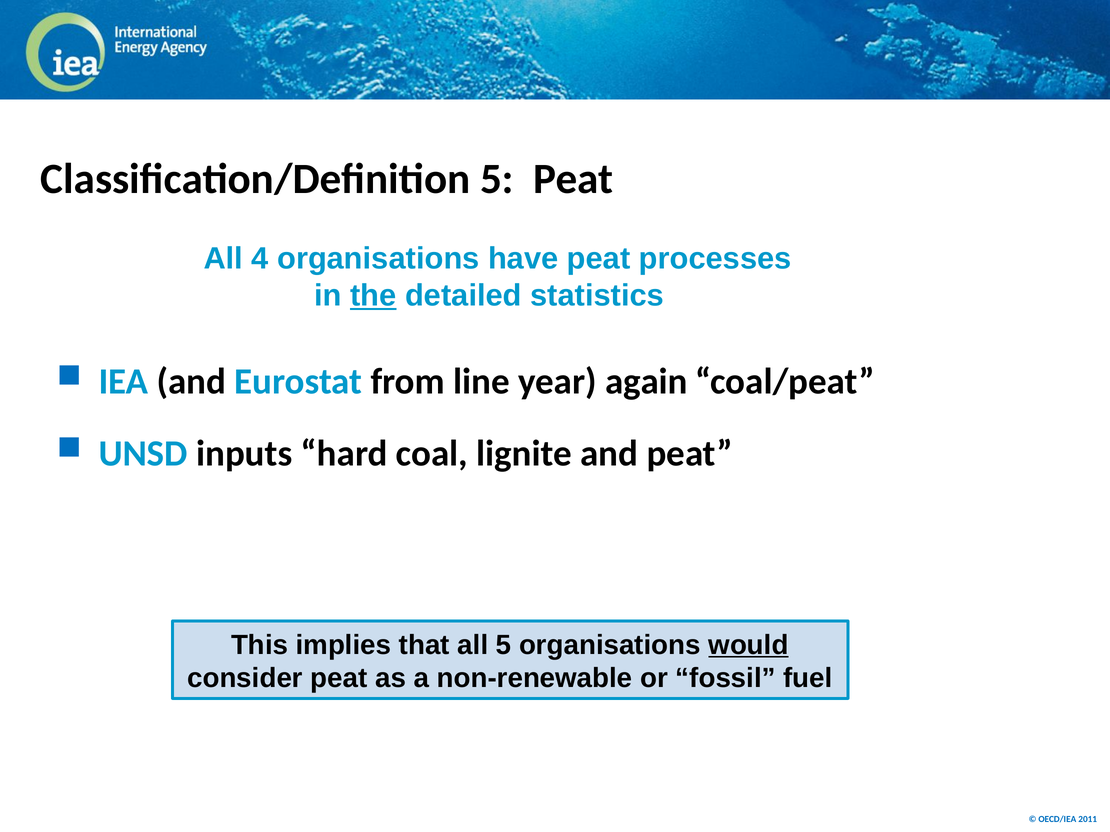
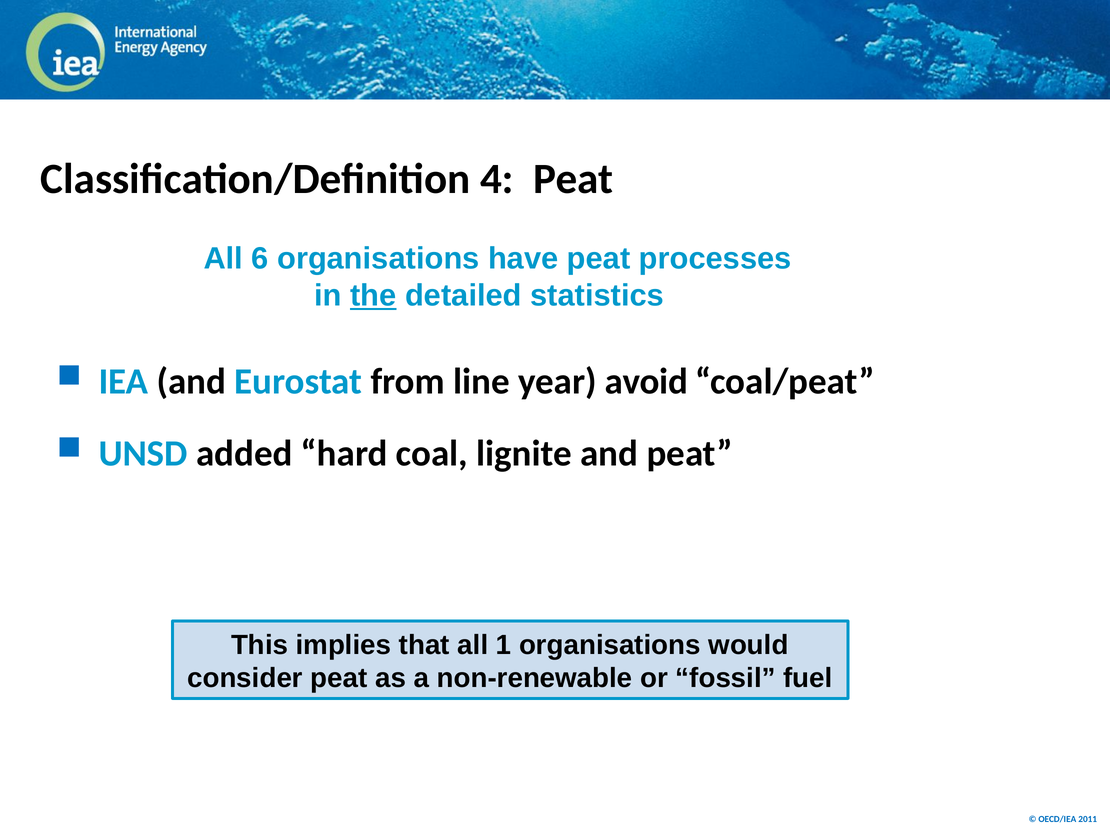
Classification/Definition 5: 5 -> 4 (497, 179)
4: 4 -> 6 (260, 259)
again: again -> avoid (646, 382)
inputs: inputs -> added (244, 454)
all 5: 5 -> 1 (504, 645)
would underline: present -> none (748, 645)
